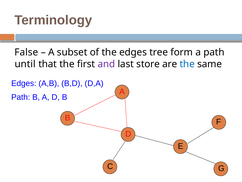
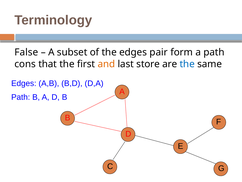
tree: tree -> pair (159, 52)
until: until -> cons (25, 64)
and colour: purple -> orange (106, 64)
